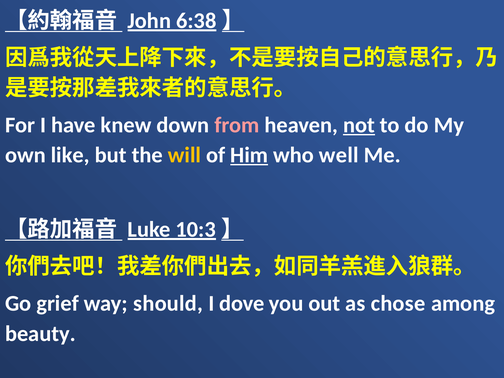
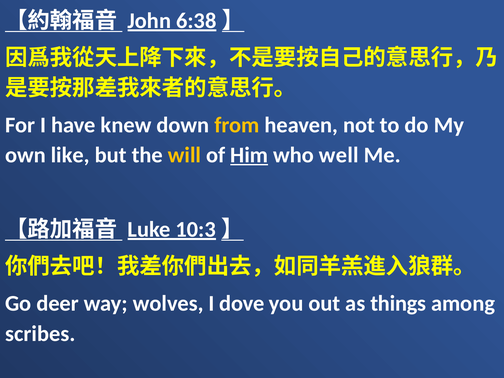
from colour: pink -> yellow (237, 125)
not underline: present -> none (359, 125)
grief: grief -> deer (58, 304)
should: should -> wolves (168, 304)
chose: chose -> things (398, 304)
beauty: beauty -> scribes (40, 334)
